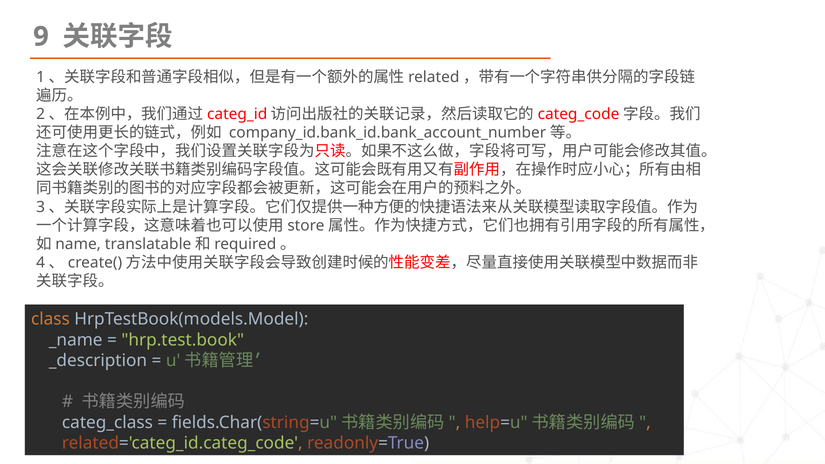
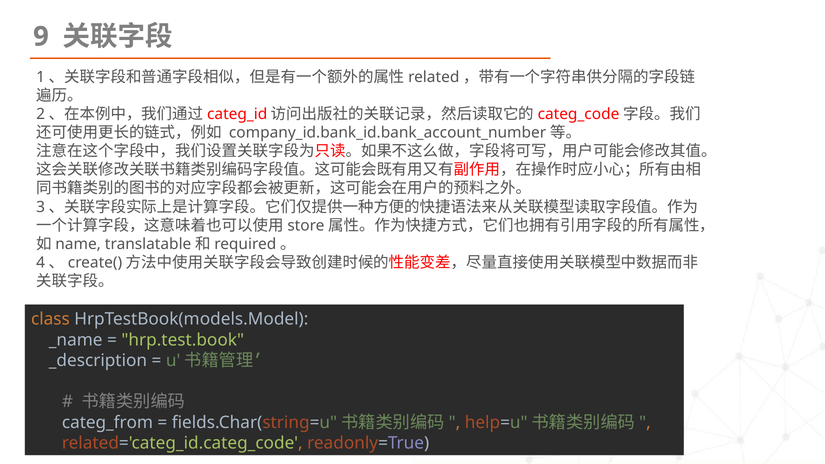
categ_class: categ_class -> categ_from (107, 422)
